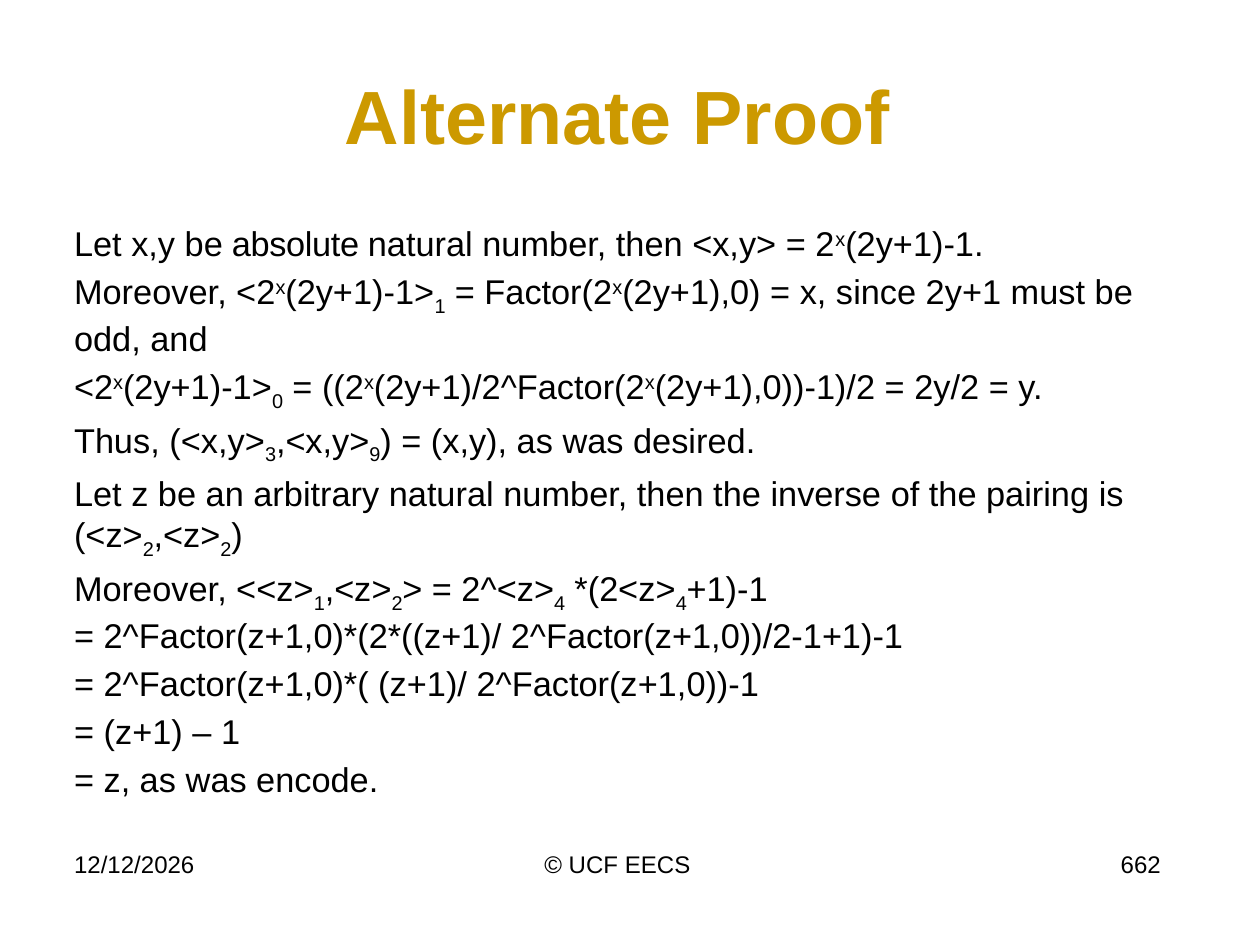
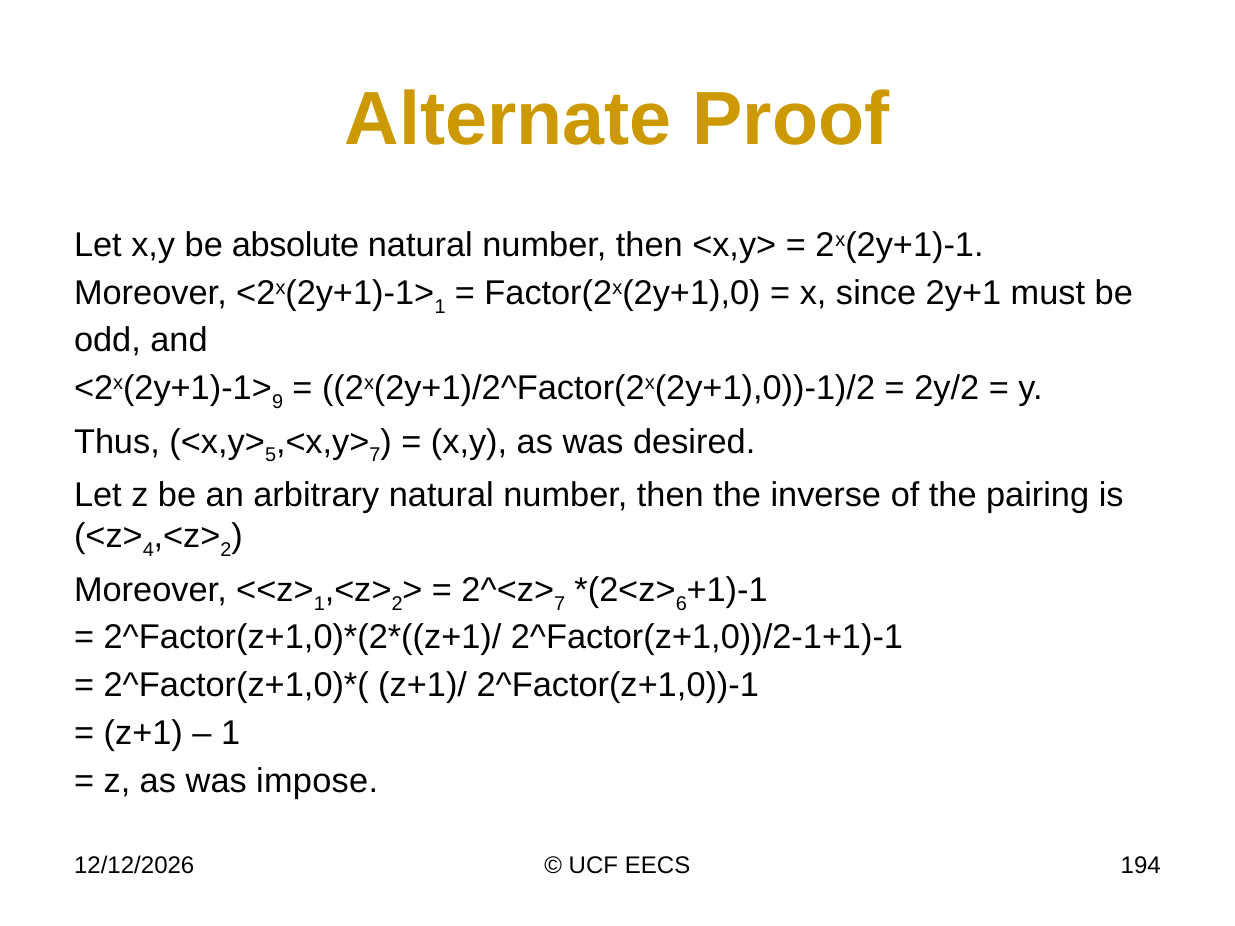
0: 0 -> 9 (278, 402)
3: 3 -> 5 (271, 455)
9: 9 -> 7 (375, 455)
2: 2 -> 4 (148, 550)
4: 4 -> 7 (560, 604)
4: 4 -> 6 (681, 604)
encode: encode -> impose (317, 781)
662: 662 -> 194 (1141, 866)
